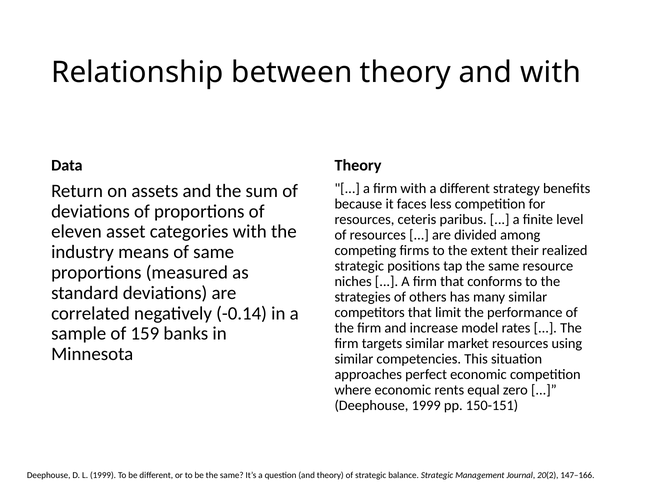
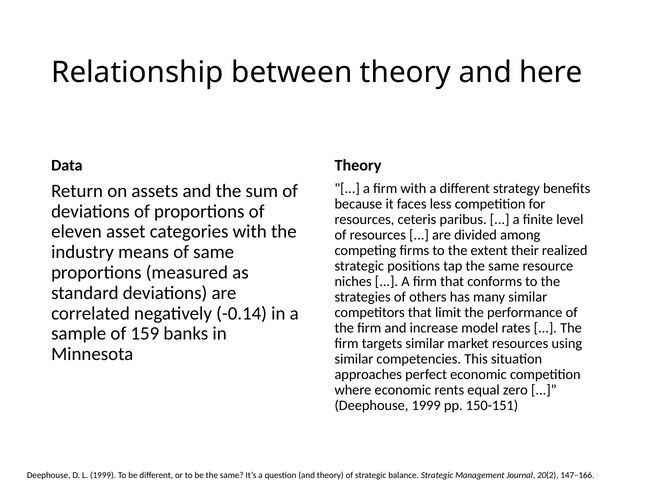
and with: with -> here (551, 73)
